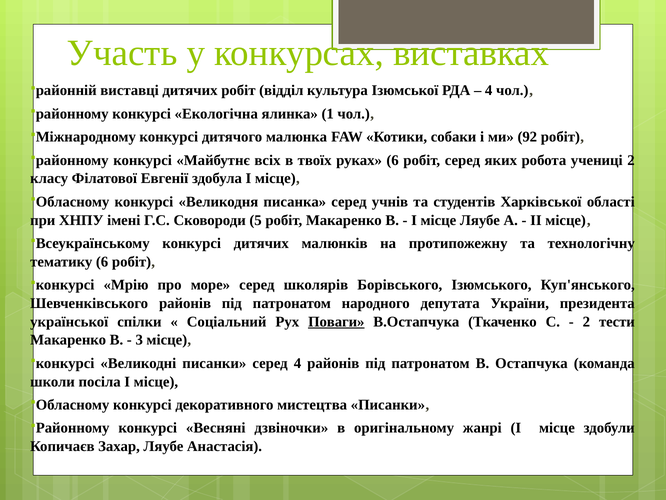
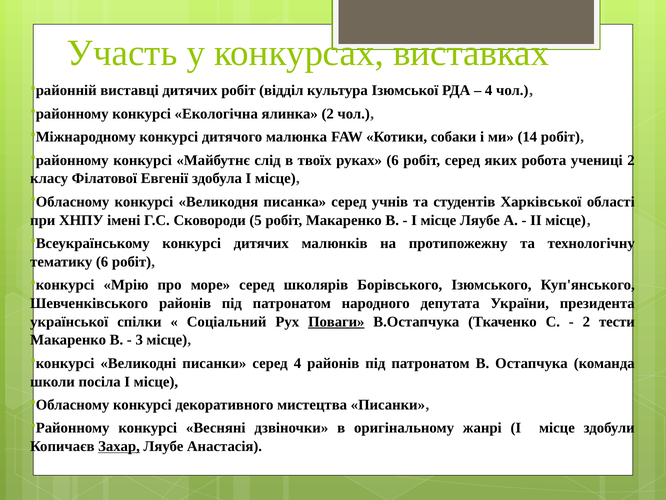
ялинка 1: 1 -> 2 (328, 114)
92: 92 -> 14 (527, 137)
всіх: всіх -> слід (268, 160)
Захар underline: none -> present (119, 446)
